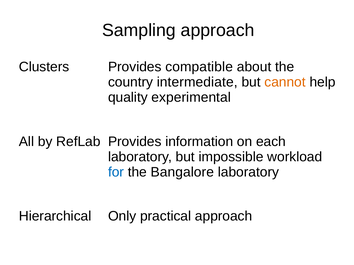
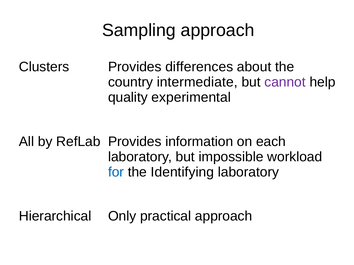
compatible: compatible -> differences (199, 67)
cannot colour: orange -> purple (285, 82)
Bangalore: Bangalore -> Identifying (182, 172)
